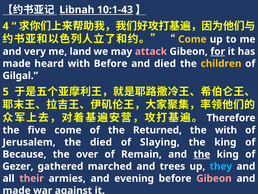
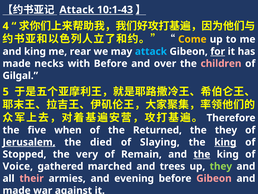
Libnah: Libnah -> Attack (77, 10)
and very: very -> king (35, 51)
land: land -> rear (80, 51)
attack colour: pink -> light blue (151, 51)
heard: heard -> necks (49, 63)
and died: died -> over (165, 63)
children colour: yellow -> pink (221, 63)
five come: come -> when (68, 130)
the with: with -> they (226, 130)
Jerusalem underline: none -> present (29, 142)
king underline: none -> present (225, 142)
Because: Because -> Stopped (24, 154)
over: over -> very (87, 154)
Gezer: Gezer -> Voice (18, 166)
they colour: light blue -> light green (221, 166)
